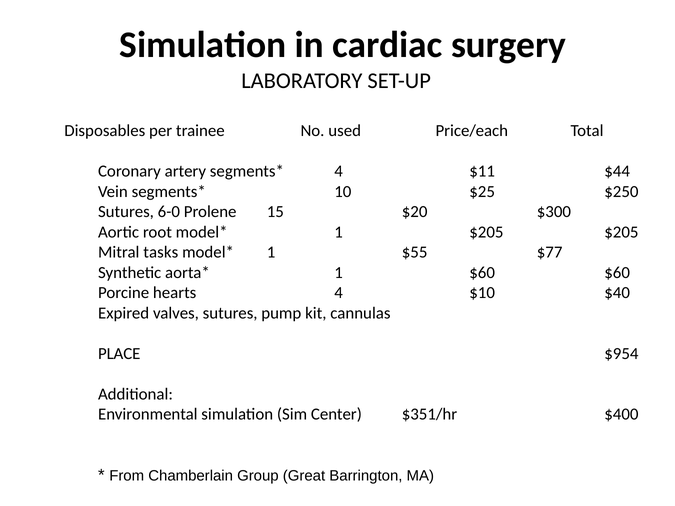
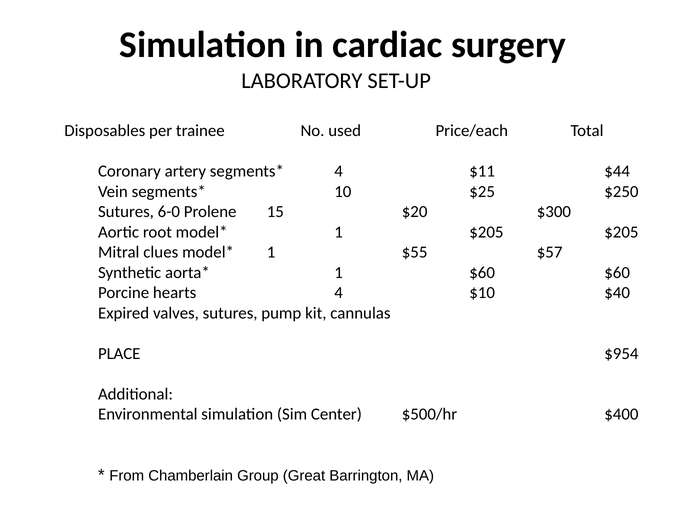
tasks: tasks -> clues (161, 252)
$77: $77 -> $57 (550, 252)
$351/hr: $351/hr -> $500/hr (429, 414)
